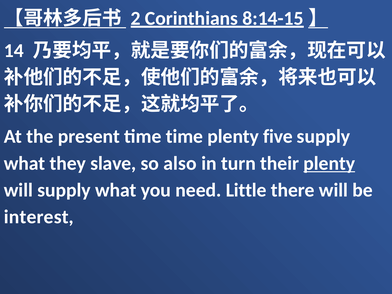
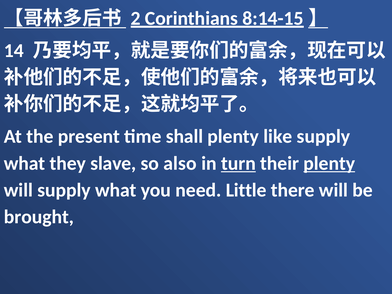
time time: time -> shall (184, 137)
five: five -> like (278, 137)
turn underline: none -> present (238, 163)
interest: interest -> brought (39, 217)
